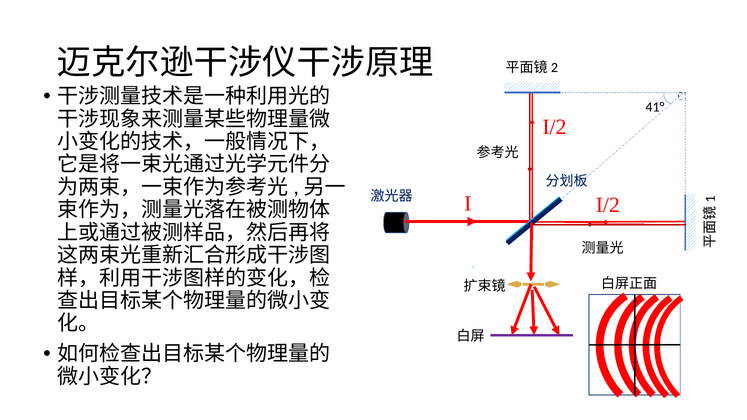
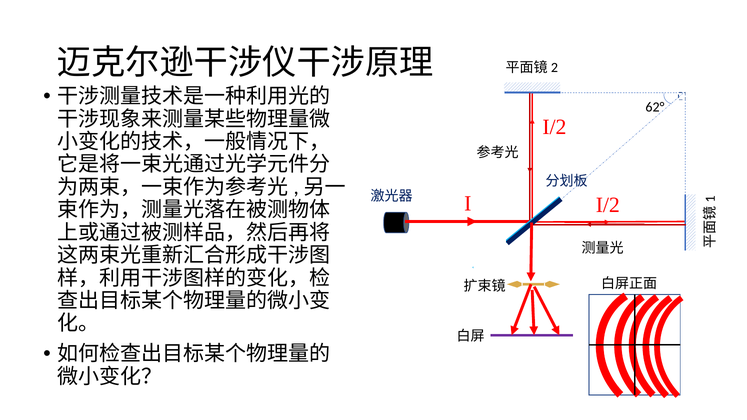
41°: 41° -> 62° (655, 107)
